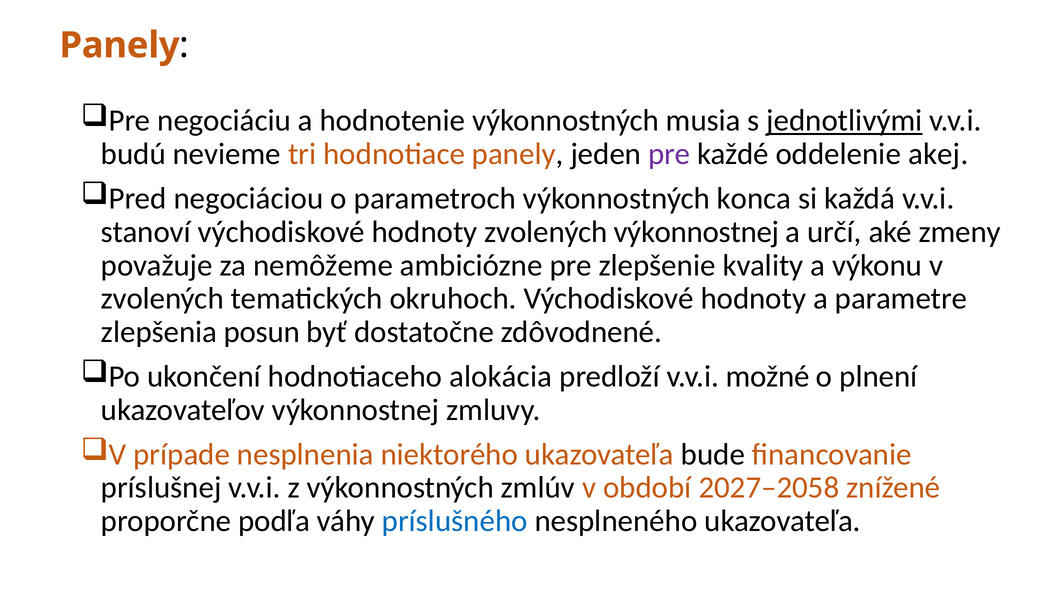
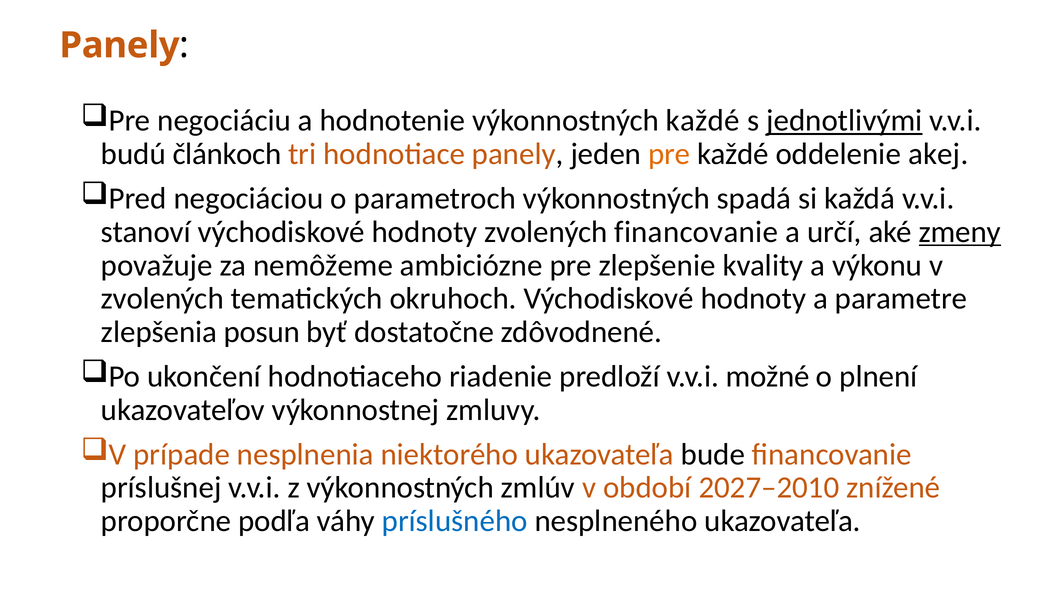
výkonnostných musia: musia -> každé (703, 121)
nevieme: nevieme -> článkoch (227, 154)
pre colour: purple -> orange (669, 154)
konca: konca -> spadá (754, 199)
zvolených výkonnostnej: výkonnostnej -> financovanie (696, 232)
zmeny underline: none -> present (960, 232)
alokácia: alokácia -> riadenie (501, 377)
2027–2058: 2027–2058 -> 2027–2010 (769, 488)
